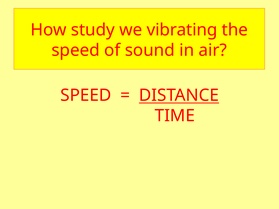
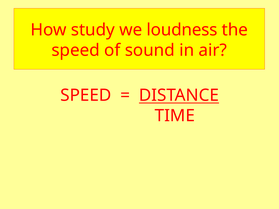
vibrating: vibrating -> loudness (182, 30)
